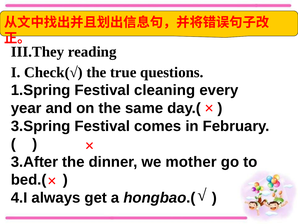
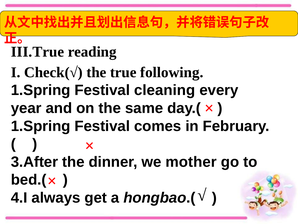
III.They: III.They -> III.True (38, 52)
questions: questions -> following (172, 72)
3.Spring: 3.Spring -> 1.Spring (41, 126)
